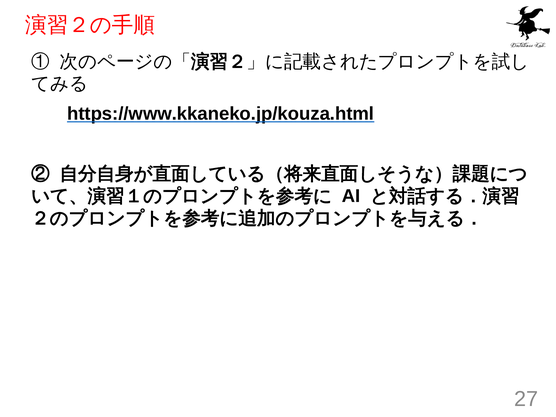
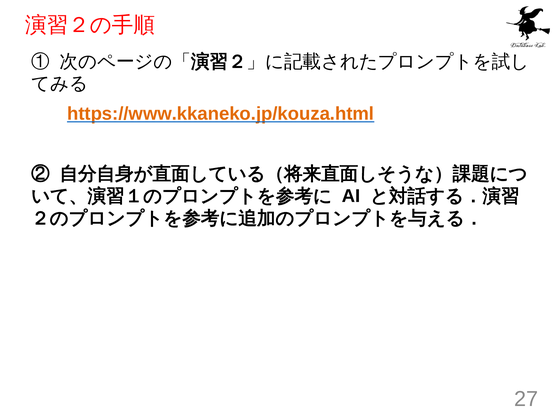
https://www.kkaneko.jp/kouza.html colour: black -> orange (221, 114)
